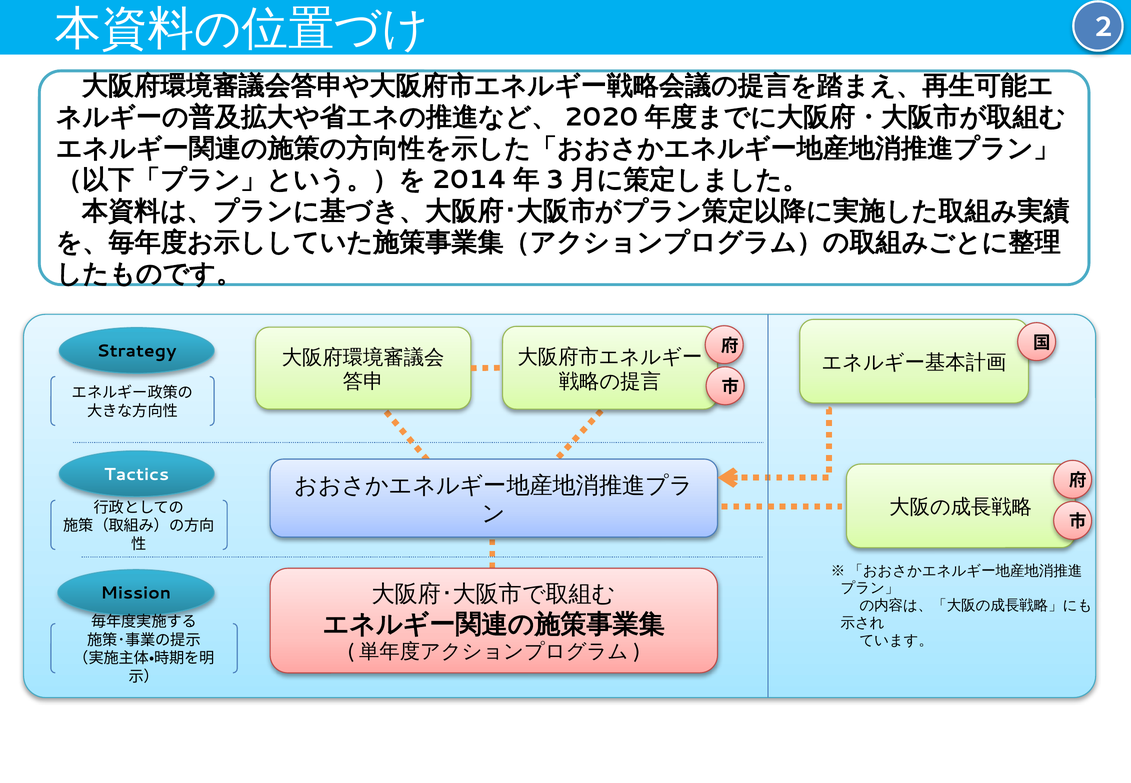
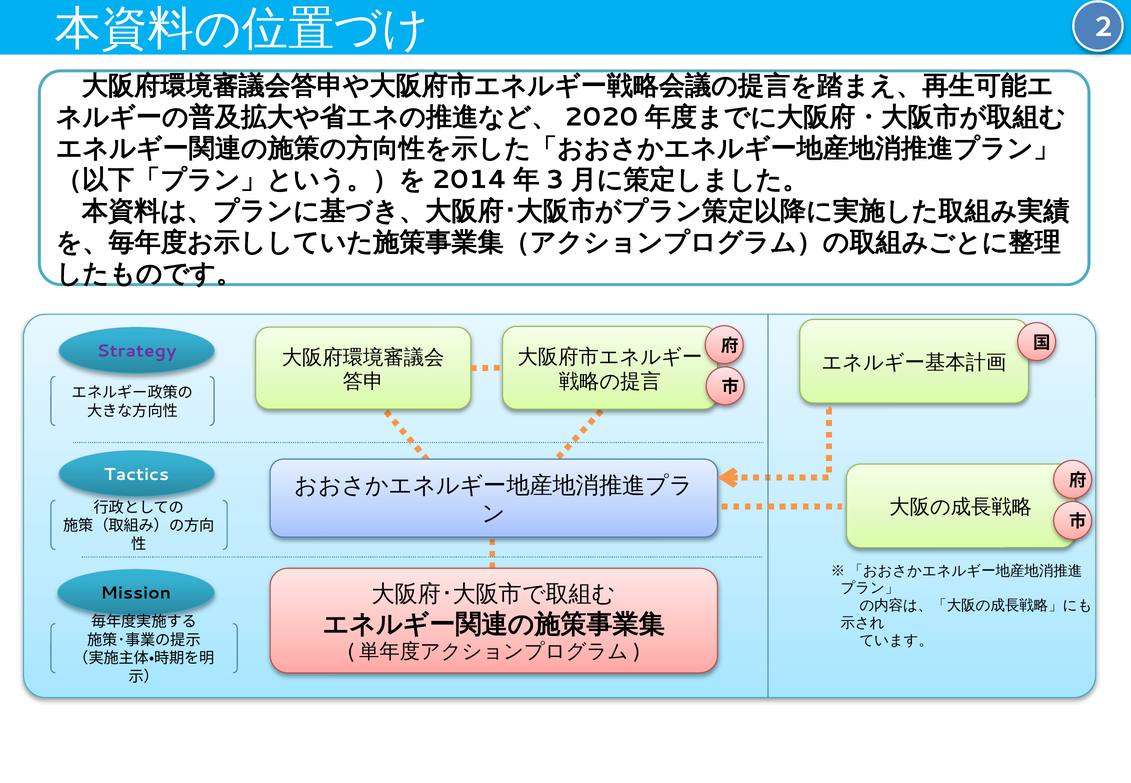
Strategy colour: black -> purple (137, 351)
